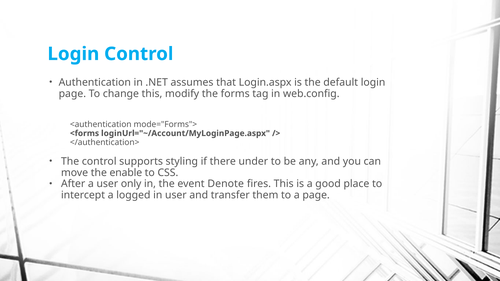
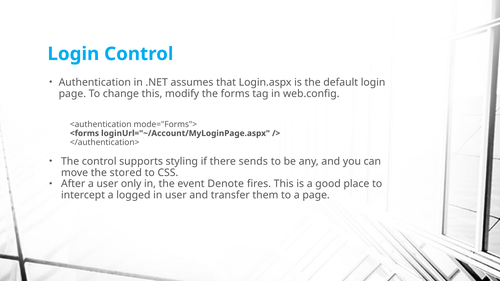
under: under -> sends (253, 162)
enable: enable -> stored (126, 173)
